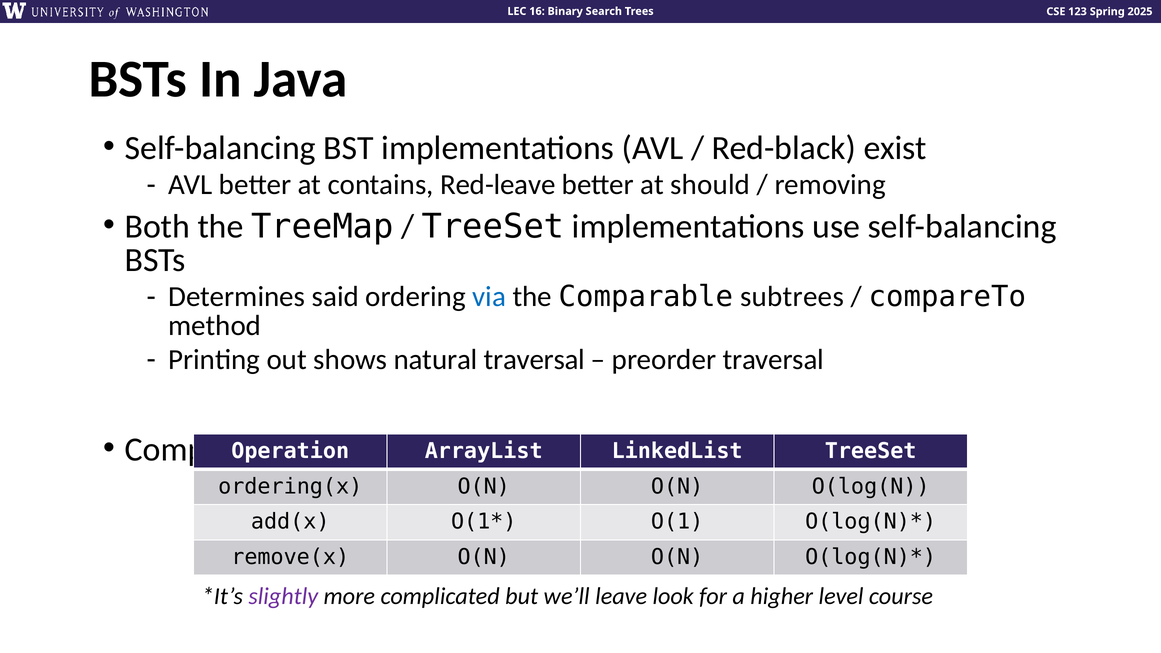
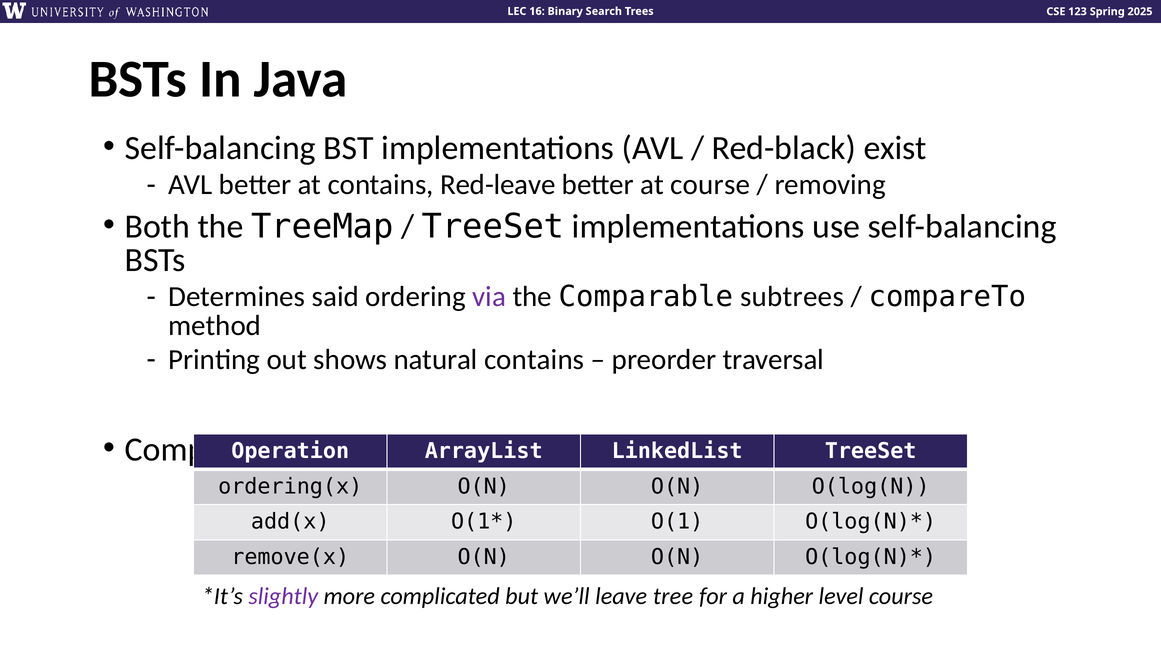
at should: should -> course (710, 185)
via colour: blue -> purple (489, 297)
natural traversal: traversal -> contains (534, 360)
look: look -> tree (673, 597)
